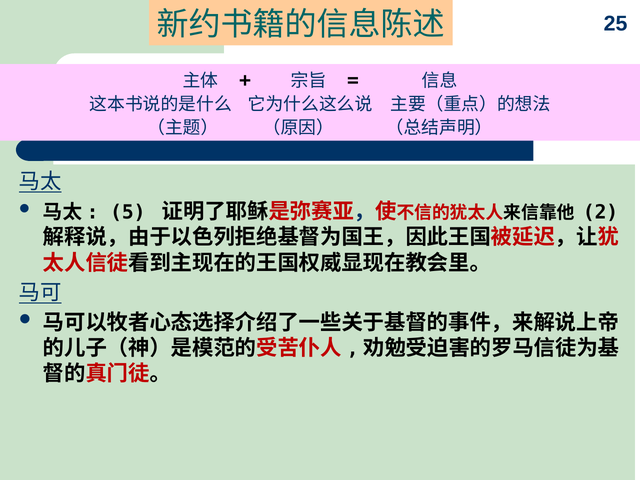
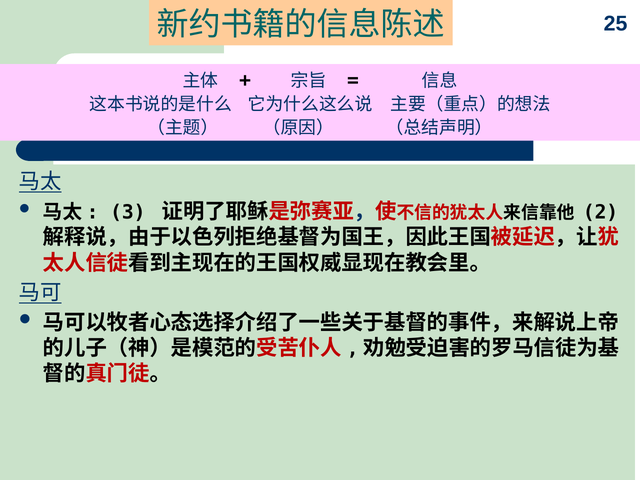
5: 5 -> 3 (128, 212)
